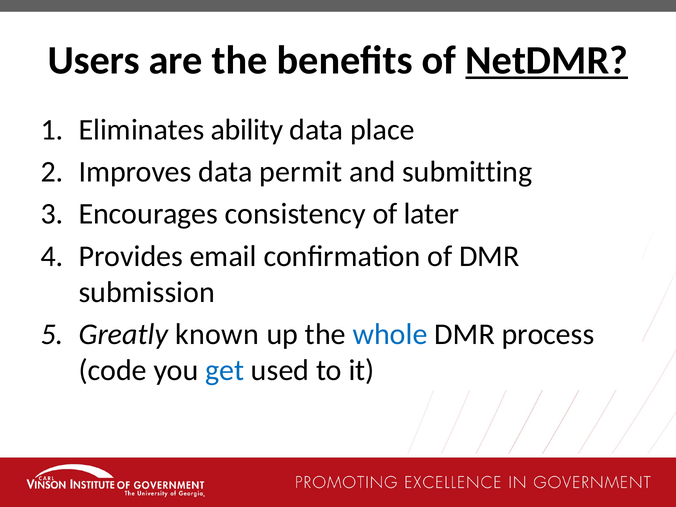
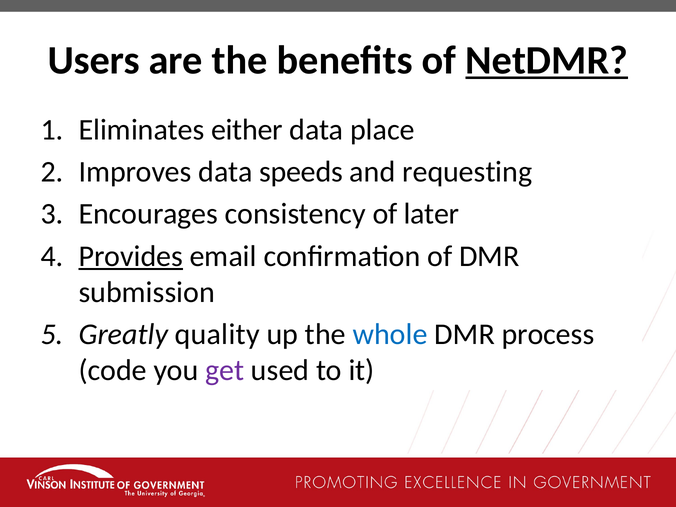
ability: ability -> either (247, 130)
permit: permit -> speeds (301, 172)
submitting: submitting -> requesting (467, 172)
Provides underline: none -> present (131, 256)
known: known -> quality (217, 334)
get colour: blue -> purple (225, 370)
